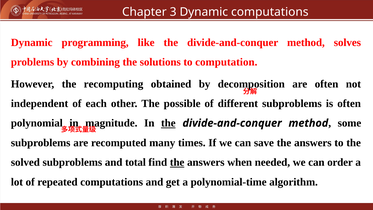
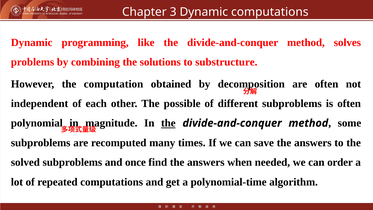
computation: computation -> substructure (226, 62)
recomputing: recomputing -> computation (114, 84)
total: total -> once (135, 162)
the underline: present -> none (177, 162)
